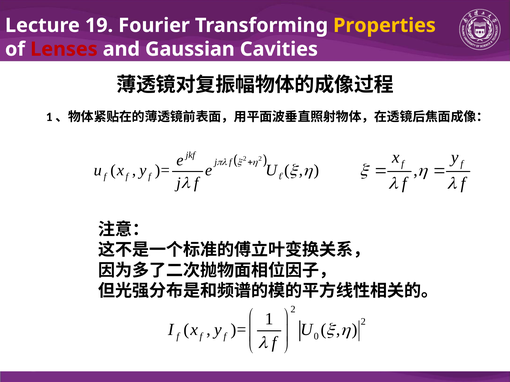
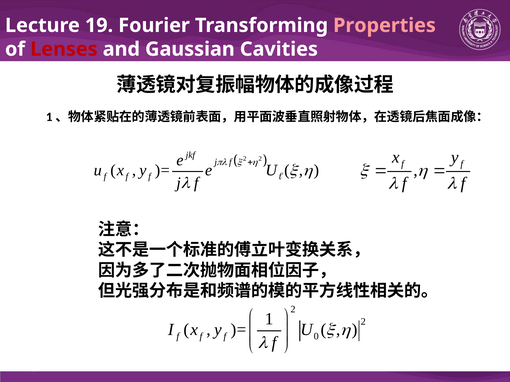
Properties colour: yellow -> pink (384, 25)
